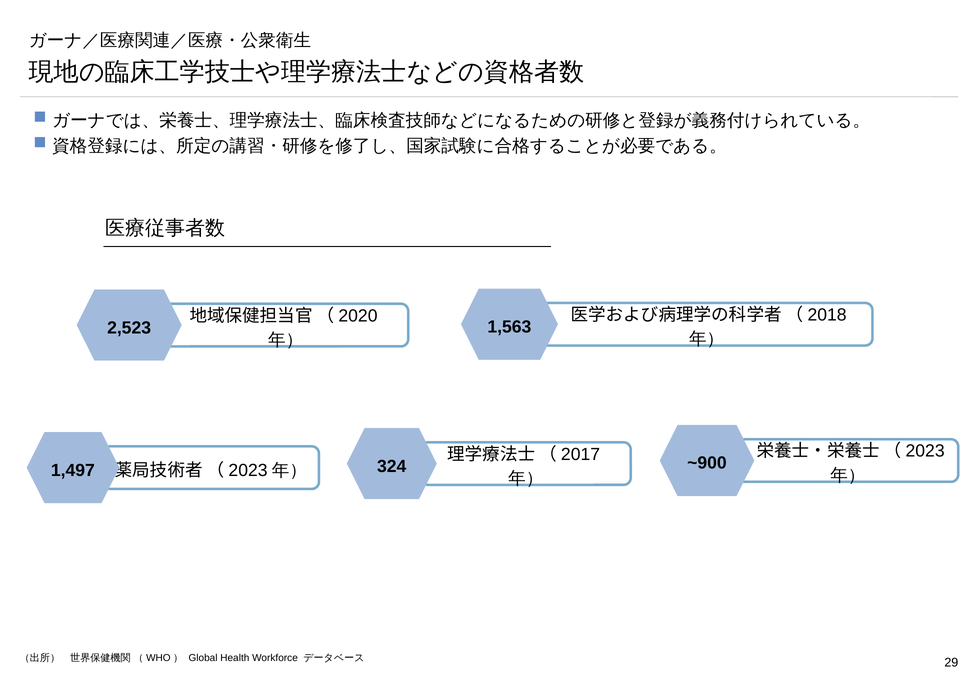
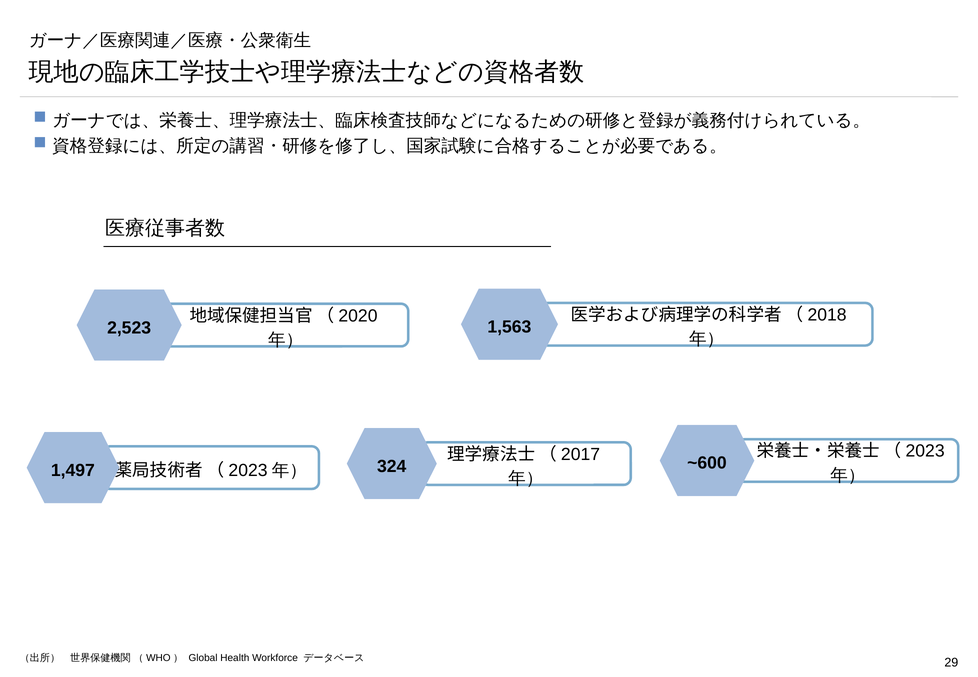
~900: ~900 -> ~600 (707, 463)
